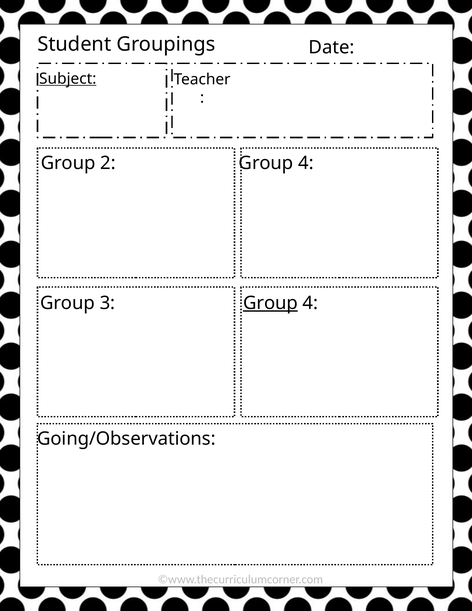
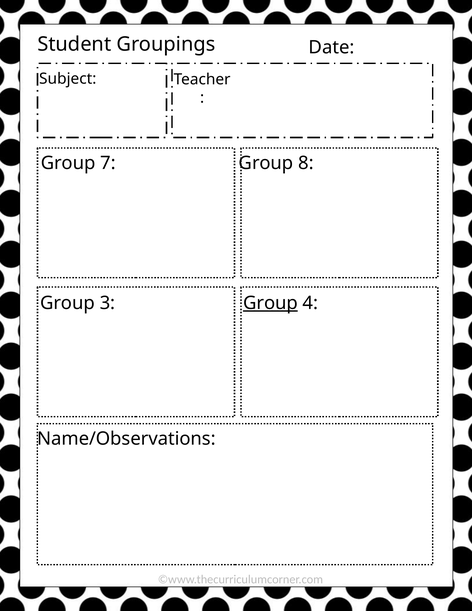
Subject underline: present -> none (68, 79)
2: 2 -> 7 (108, 163)
4: 4 -> 8 (306, 163)
Going/Observations: Going/Observations -> Name/Observations (126, 439)
